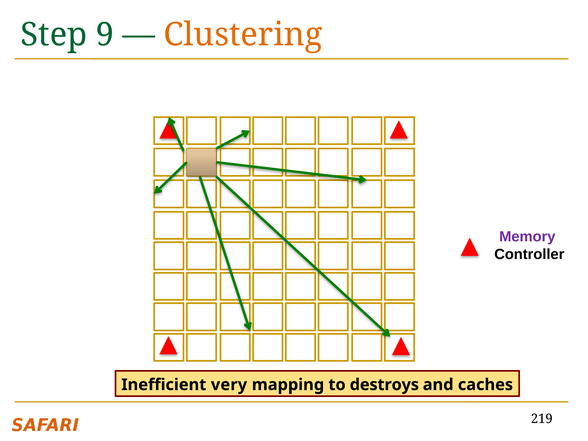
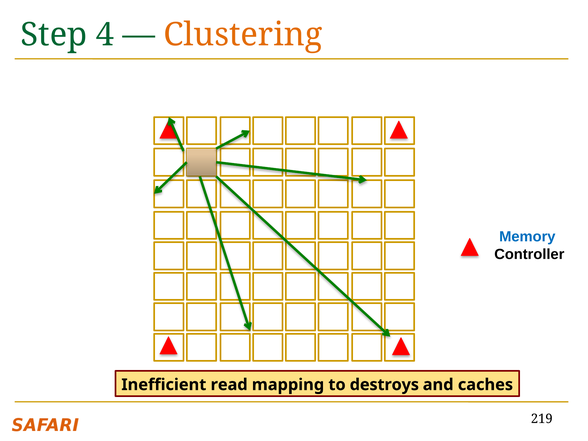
9: 9 -> 4 (105, 35)
Memory colour: purple -> blue (527, 237)
very: very -> read (229, 385)
